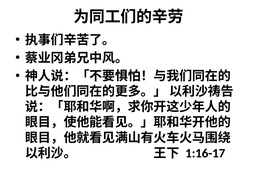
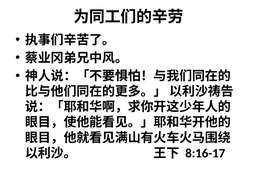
1:16-17: 1:16-17 -> 8:16-17 (205, 153)
